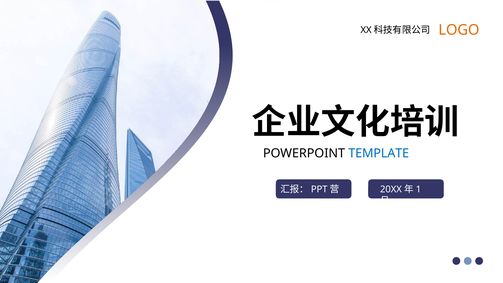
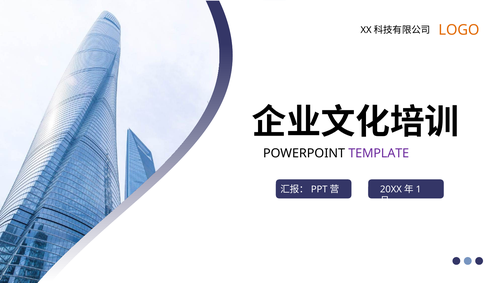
TEMPLATE colour: blue -> purple (379, 153)
